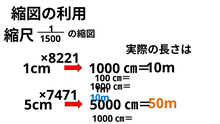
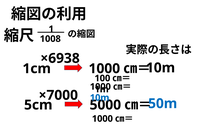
1500: 1500 -> 1008 (50, 39)
×8221: ×8221 -> ×6938 (60, 58)
×7471: ×7471 -> ×7000 (58, 95)
50m colour: orange -> blue (163, 103)
